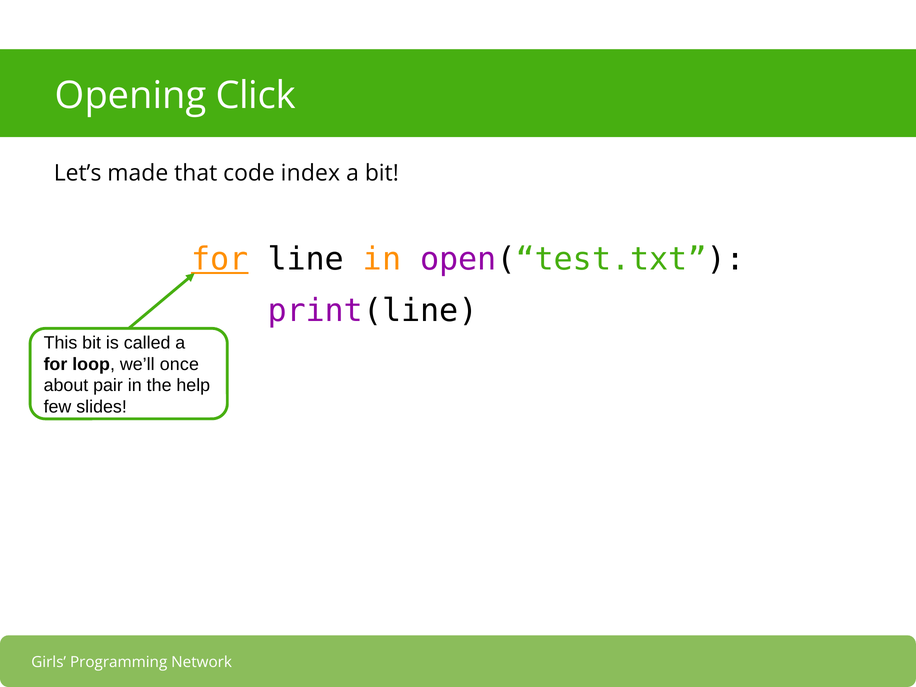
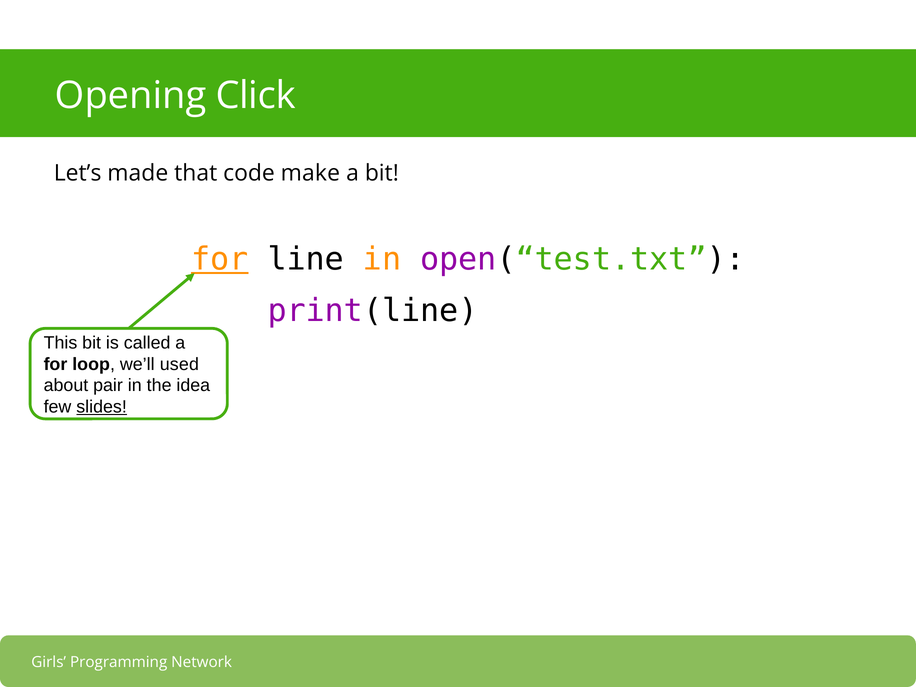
index: index -> make (310, 173)
once: once -> used (179, 364)
help: help -> idea (193, 386)
slides underline: none -> present (102, 407)
